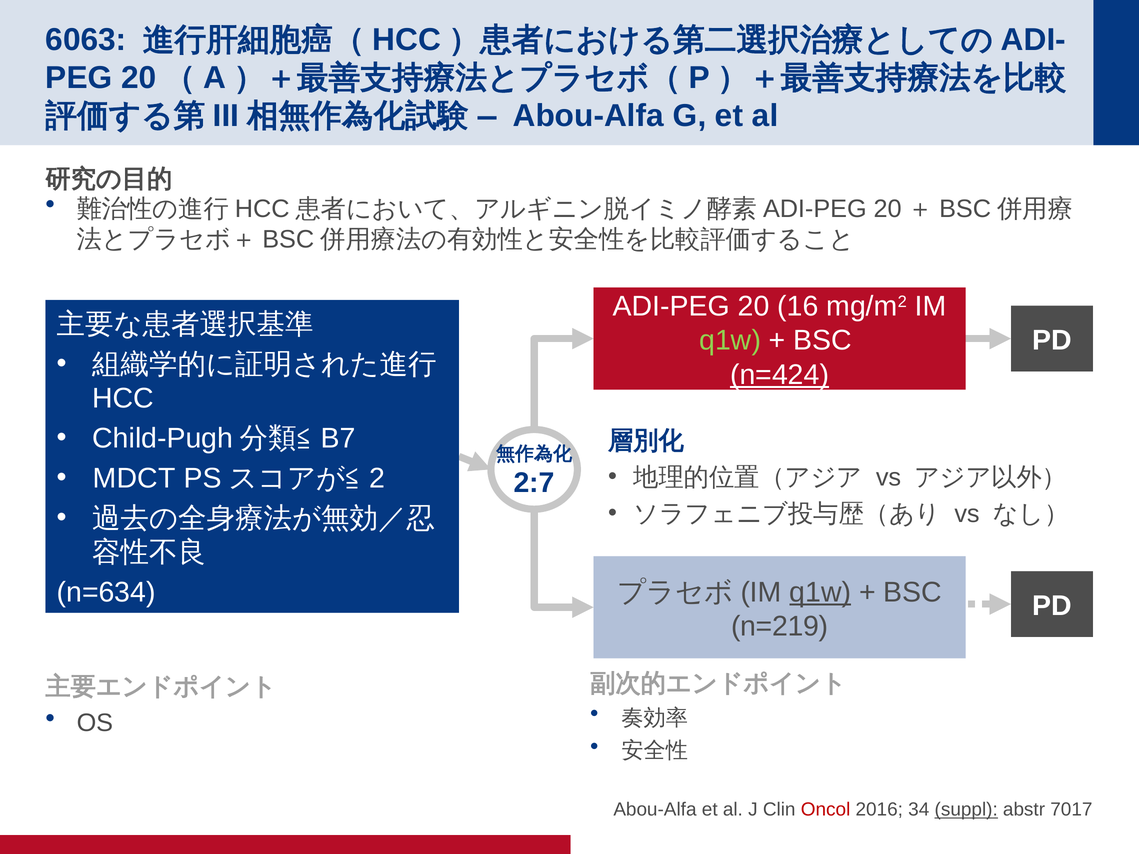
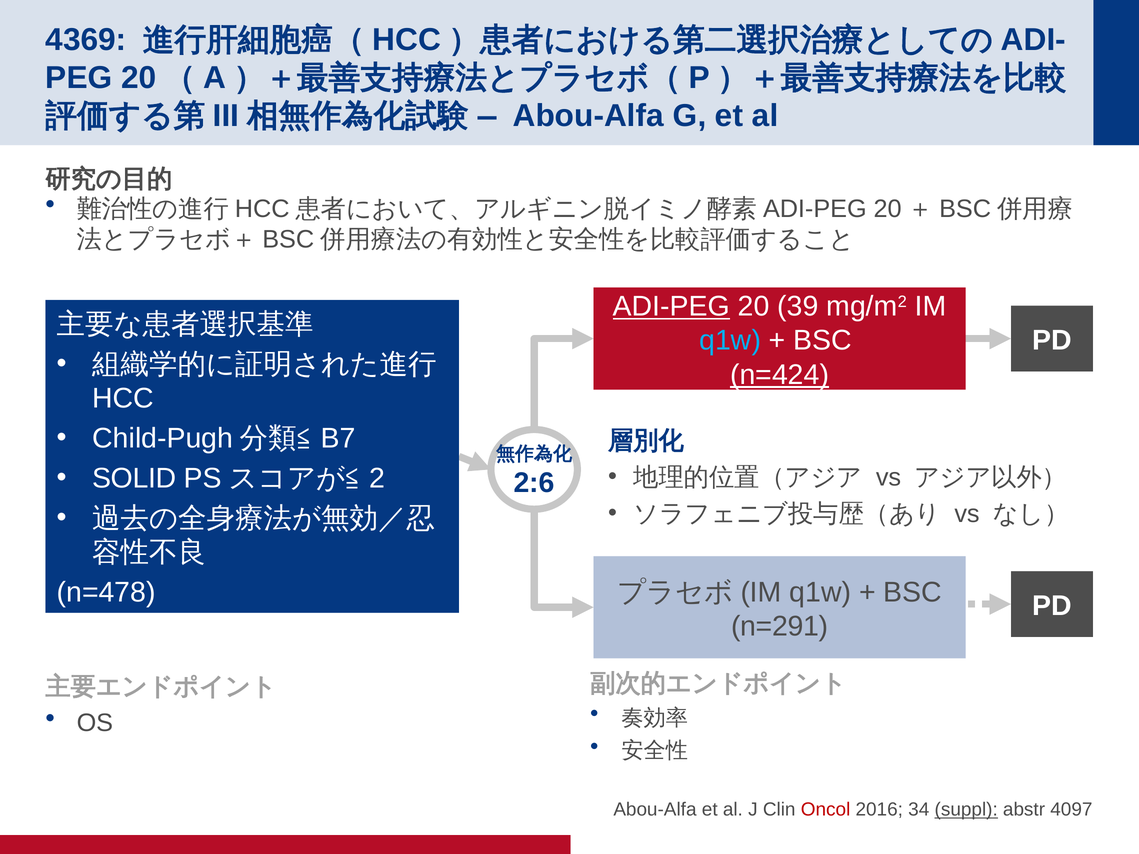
6063: 6063 -> 4369 (86, 40)
ADI-PEG underline: none -> present (671, 307)
16: 16 -> 39 (798, 307)
q1w colour: light green -> light blue (730, 341)
MDCT: MDCT -> SOLID (134, 478)
2:7: 2:7 -> 2:6 (534, 483)
n=634: n=634 -> n=478 (106, 592)
q1w underline: present -> none (820, 592)
n=219: n=219 -> n=291 (780, 627)
7017: 7017 -> 4097 (1071, 810)
